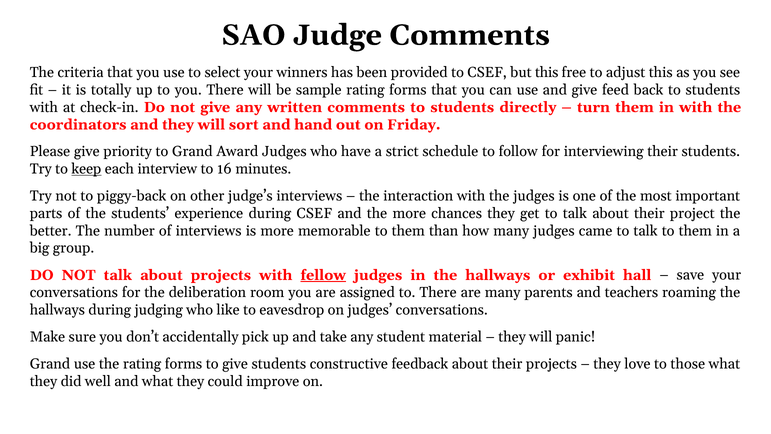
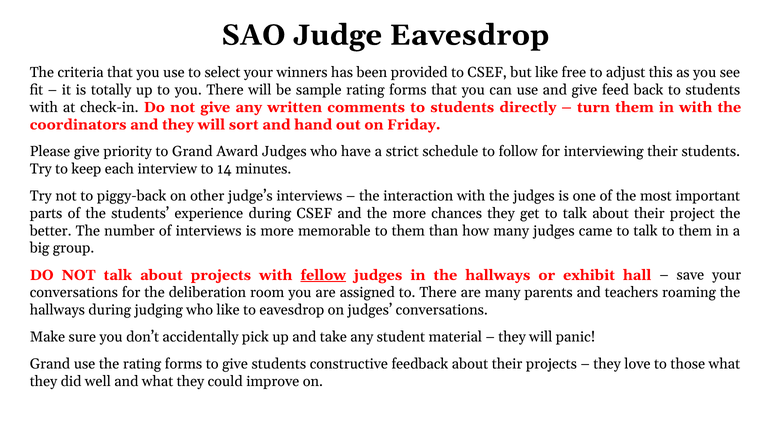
Judge Comments: Comments -> Eavesdrop (469, 35)
but this: this -> like (547, 72)
keep underline: present -> none (86, 169)
16: 16 -> 14 (224, 169)
